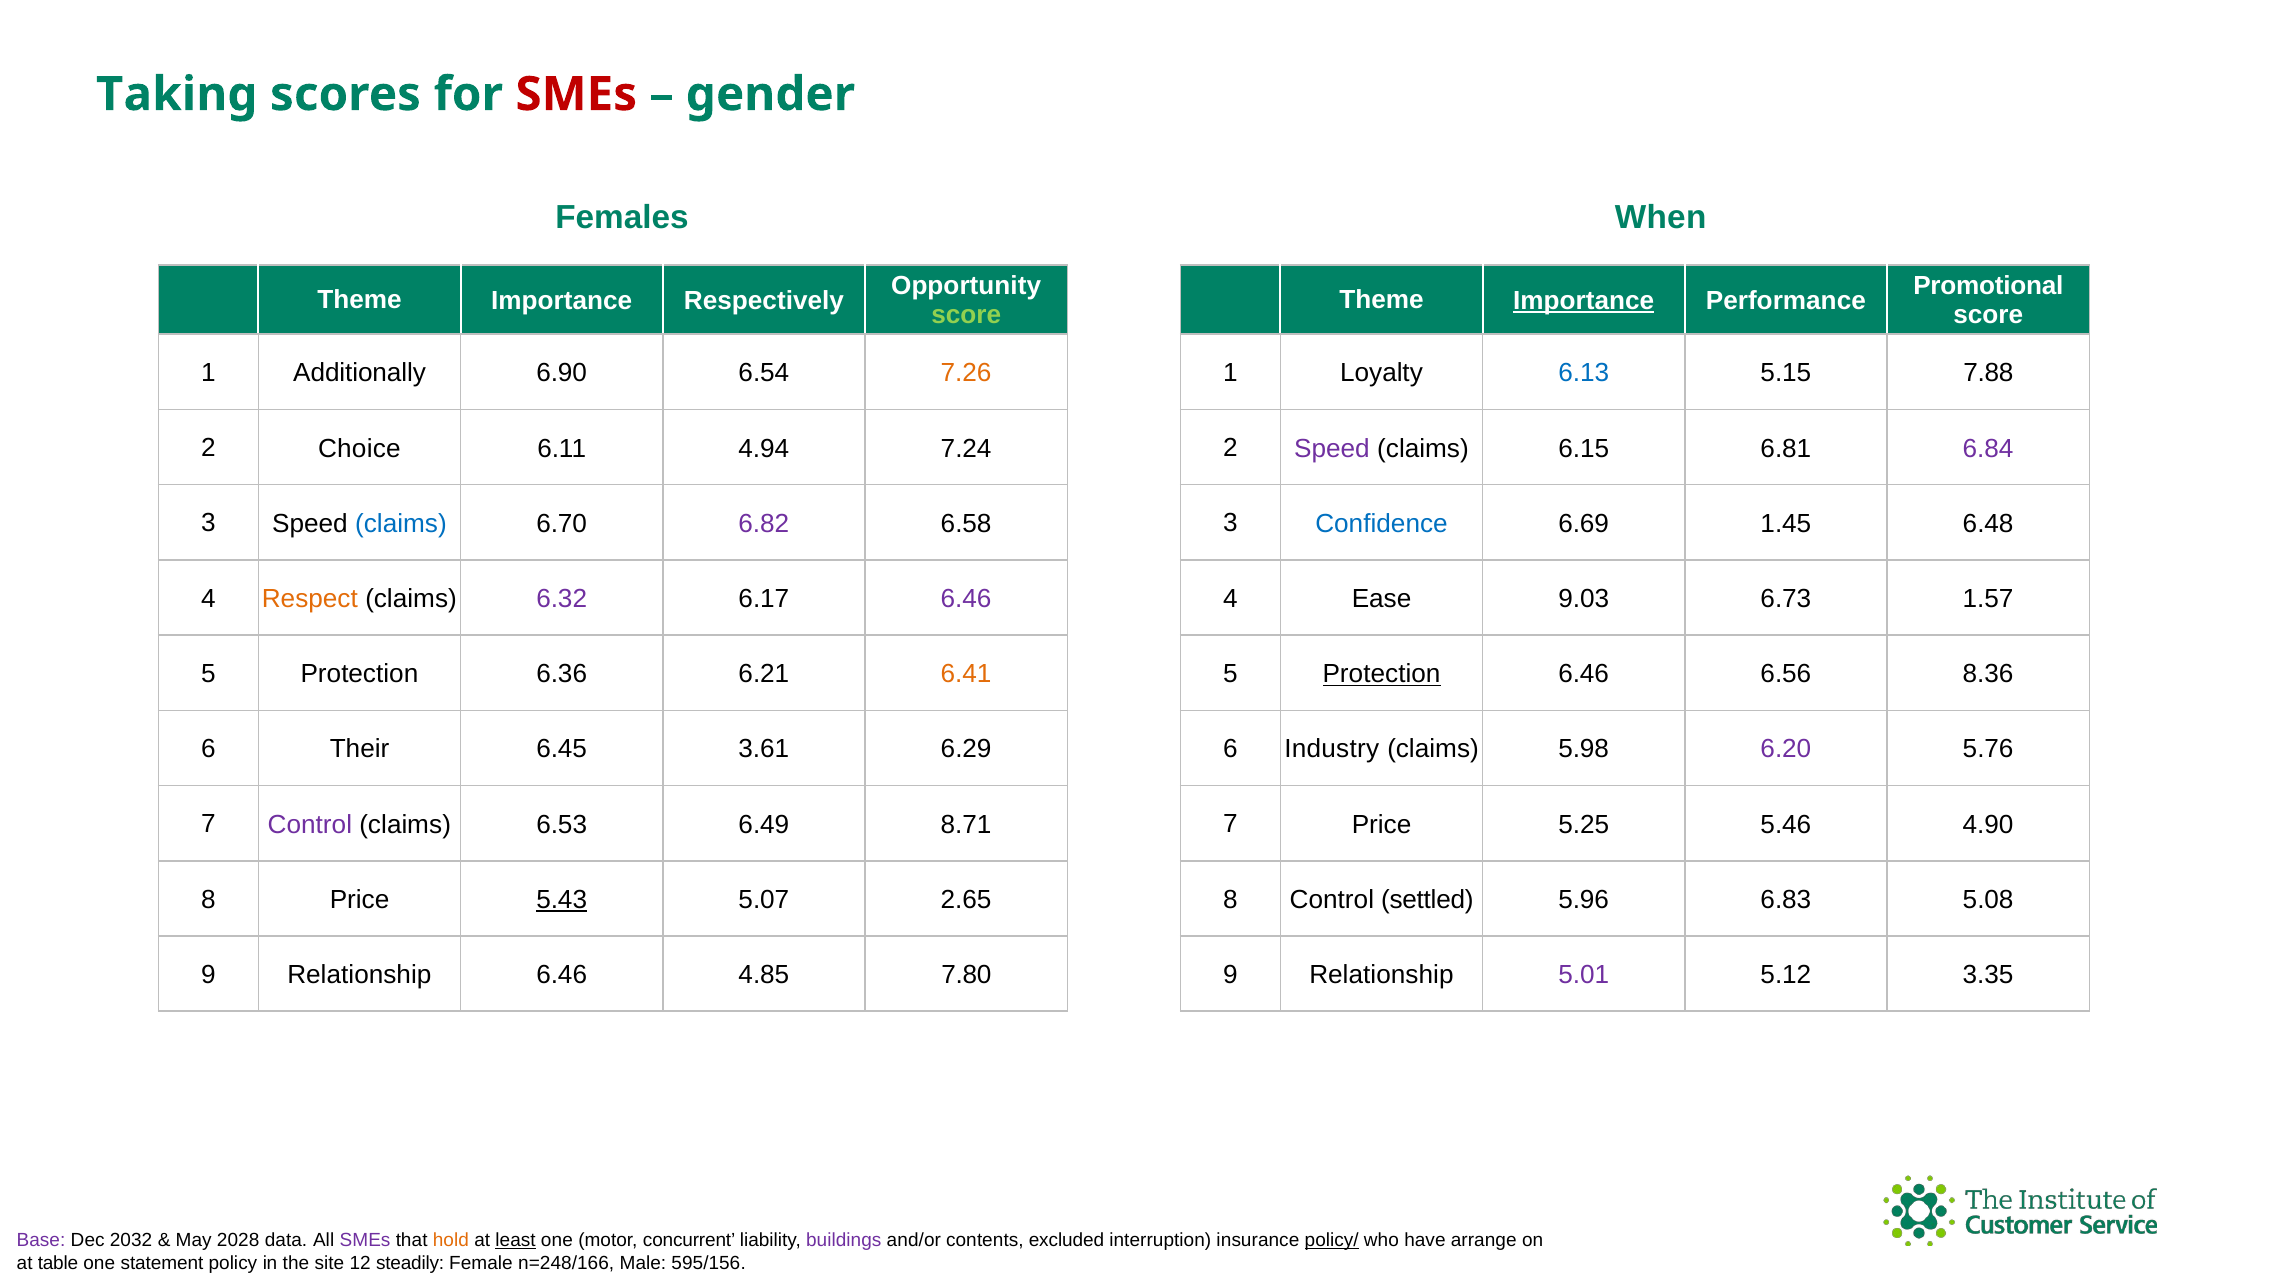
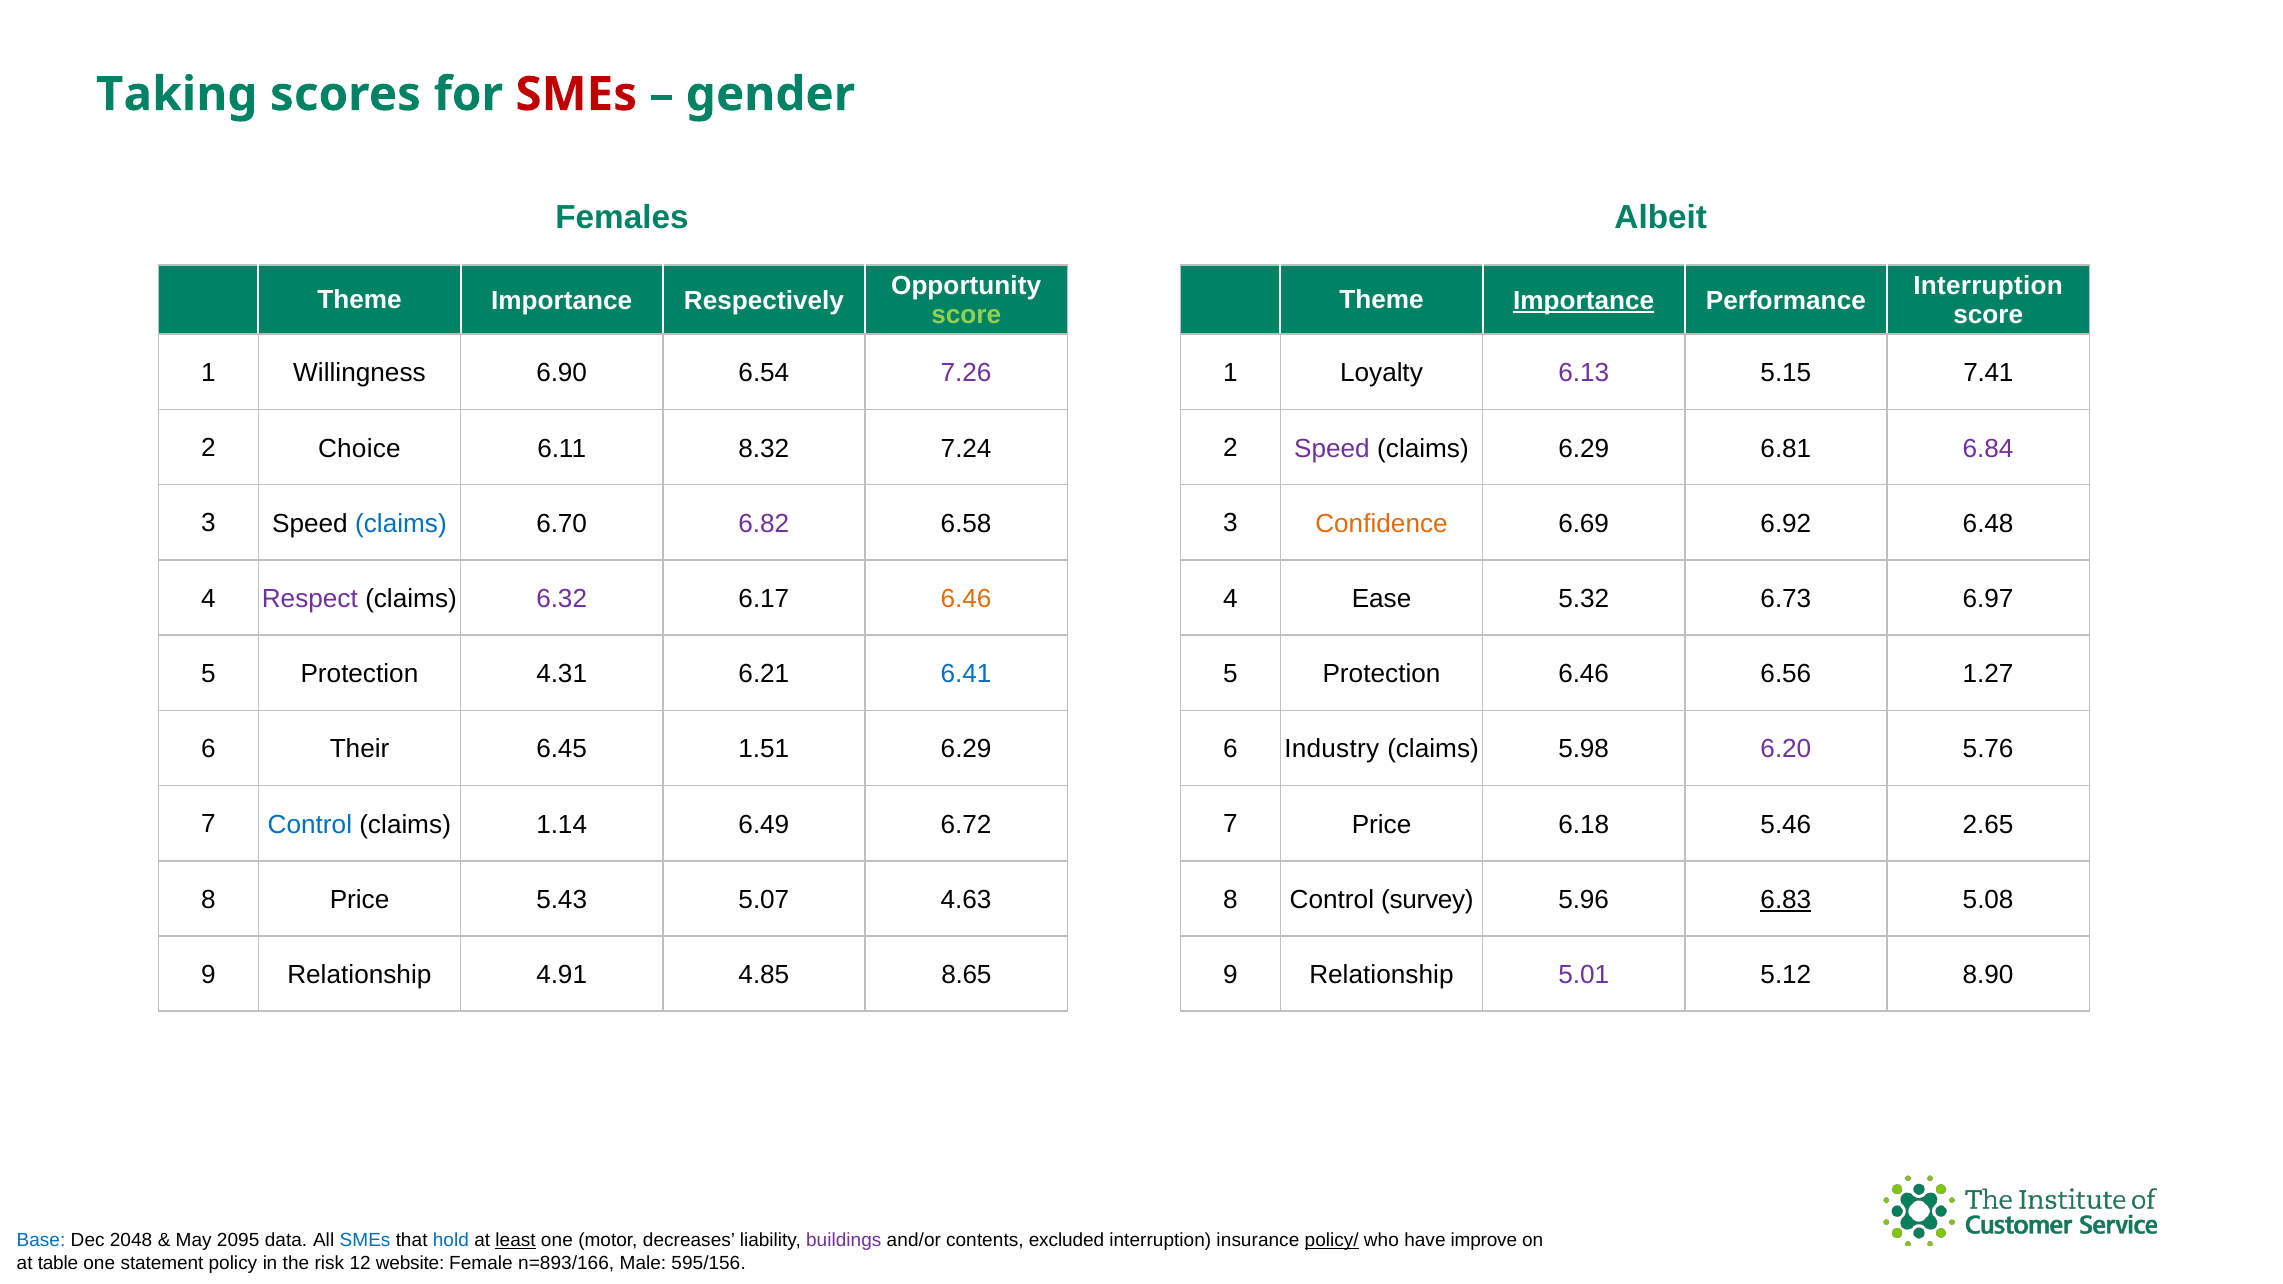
When: When -> Albeit (1661, 217)
Promotional: Promotional -> Interruption (1988, 286)
Additionally: Additionally -> Willingness (359, 373)
7.26 colour: orange -> purple (966, 373)
6.13 colour: blue -> purple (1584, 373)
7.88: 7.88 -> 7.41 (1988, 373)
4.94: 4.94 -> 8.32 (764, 448)
claims 6.15: 6.15 -> 6.29 (1584, 448)
Confidence colour: blue -> orange (1382, 524)
1.45: 1.45 -> 6.92 (1786, 524)
Respect colour: orange -> purple (310, 599)
6.46 colour: purple -> orange (966, 599)
9.03: 9.03 -> 5.32 (1584, 599)
1.57: 1.57 -> 6.97 (1988, 599)
6.36: 6.36 -> 4.31 (562, 674)
6.41 colour: orange -> blue (966, 674)
Protection underline: present -> none (1382, 674)
8.36: 8.36 -> 1.27 (1988, 674)
3.61: 3.61 -> 1.51 (764, 749)
Control colour: purple -> blue (310, 825)
6.53: 6.53 -> 1.14 (562, 825)
8.71: 8.71 -> 6.72 (966, 825)
5.25: 5.25 -> 6.18 (1584, 825)
4.90: 4.90 -> 2.65 (1988, 825)
5.43 underline: present -> none (562, 900)
2.65: 2.65 -> 4.63 (966, 900)
settled: settled -> survey (1427, 900)
6.83 underline: none -> present (1786, 900)
Relationship 6.46: 6.46 -> 4.91 (562, 975)
7.80: 7.80 -> 8.65 (966, 975)
3.35: 3.35 -> 8.90 (1988, 975)
Base colour: purple -> blue (41, 1240)
2032: 2032 -> 2048 (131, 1240)
2028: 2028 -> 2095 (238, 1240)
SMEs colour: purple -> blue (365, 1240)
hold colour: orange -> blue (451, 1240)
concurrent: concurrent -> decreases (689, 1240)
arrange: arrange -> improve (1484, 1240)
site: site -> risk (329, 1263)
steadily: steadily -> website (410, 1263)
n=248/166: n=248/166 -> n=893/166 (566, 1263)
